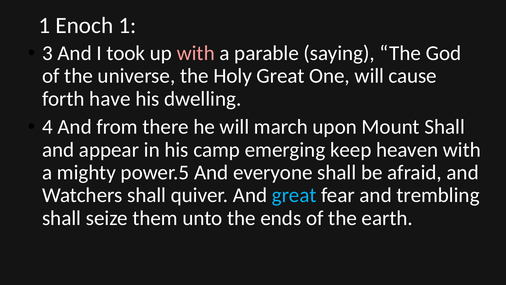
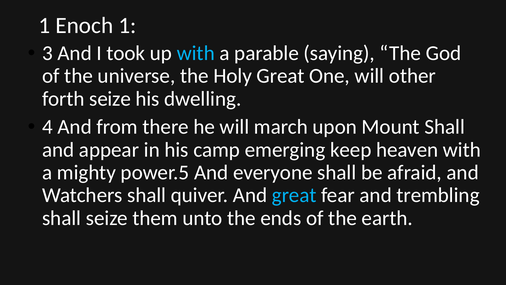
with colour: pink -> light blue (196, 53)
cause: cause -> other (412, 76)
forth have: have -> seize (110, 99)
